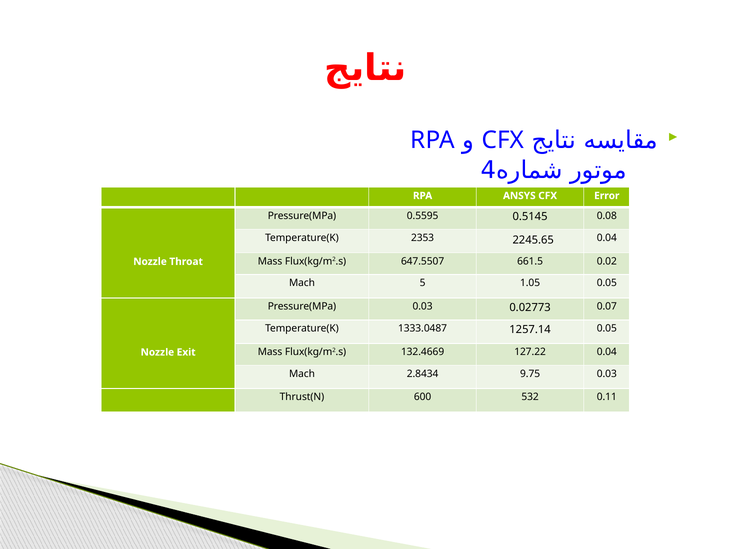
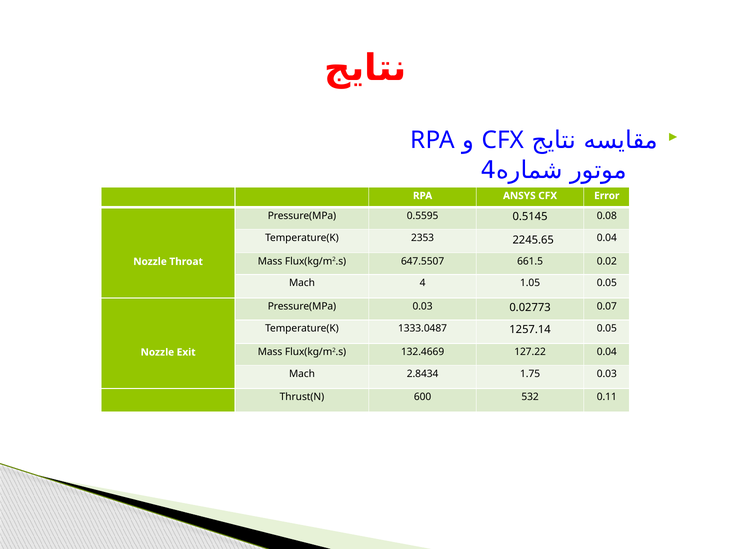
Mach 5: 5 -> 4 (423, 283)
9.75: 9.75 -> 1.75 (530, 373)
